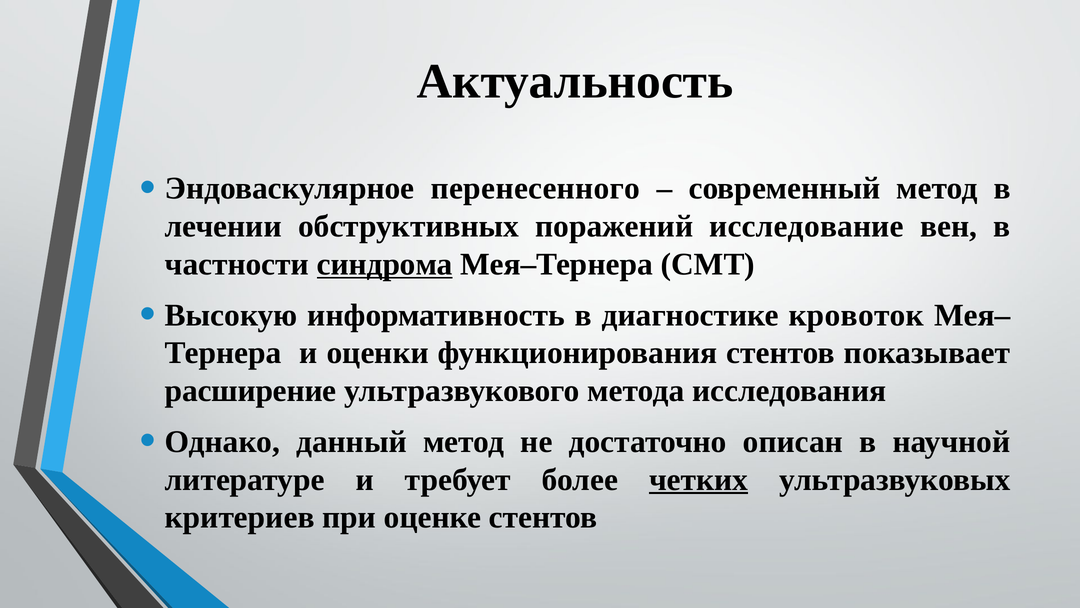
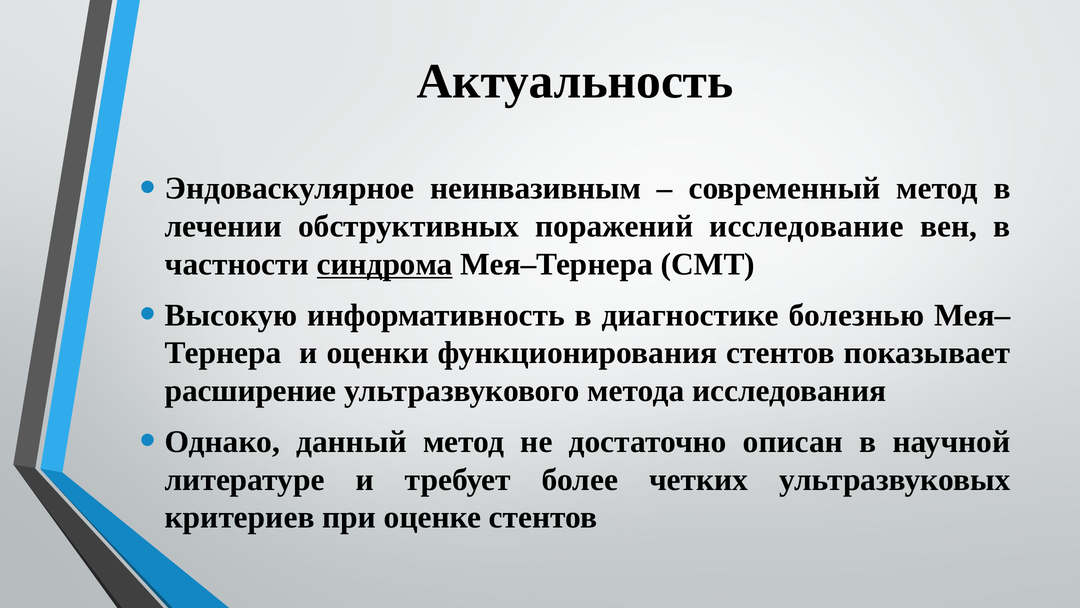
перенесенного: перенесенного -> неинвазивным (536, 188)
кровоток: кровоток -> болезнью (856, 315)
четких underline: present -> none (699, 479)
